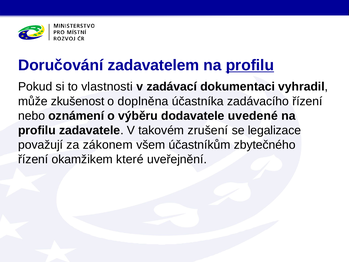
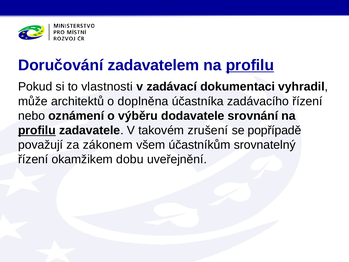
zkušenost: zkušenost -> architektů (78, 101)
uvedené: uvedené -> srovnání (253, 116)
profilu underline: none -> present (37, 130)
legalizace: legalizace -> popřípadě (274, 130)
zbytečného: zbytečného -> srovnatelný (265, 145)
které: které -> dobu (130, 159)
